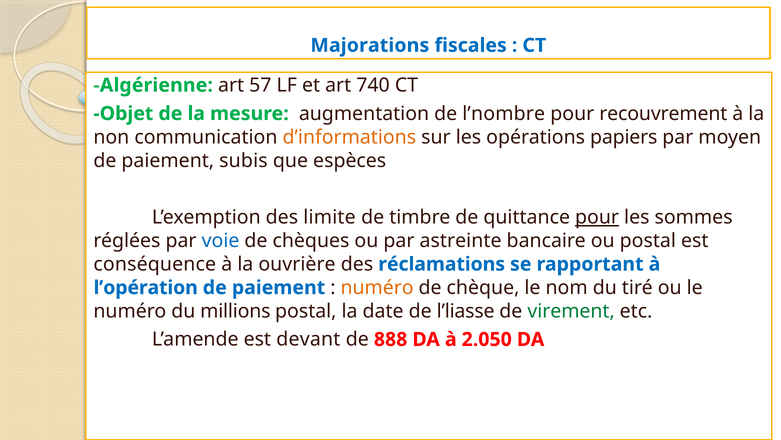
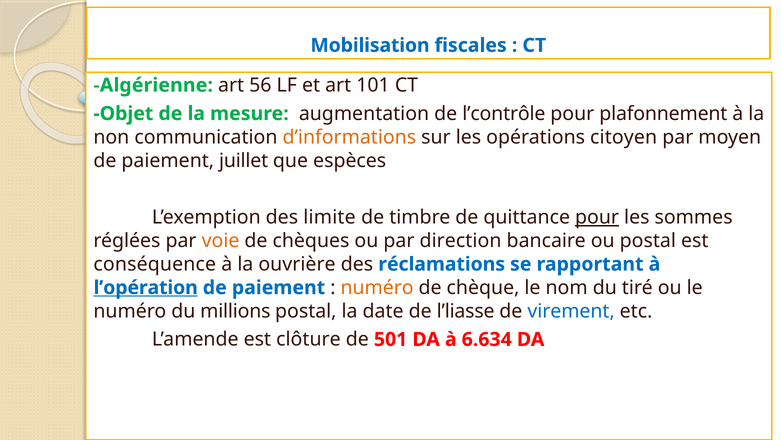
Majorations: Majorations -> Mobilisation (370, 45)
57: 57 -> 56 (260, 85)
740: 740 -> 101 (373, 85)
l’nombre: l’nombre -> l’contrôle (504, 113)
recouvrement: recouvrement -> plafonnement (663, 113)
papiers: papiers -> citoyen (624, 137)
subis: subis -> juillet (244, 160)
voie colour: blue -> orange (221, 240)
astreinte: astreinte -> direction (461, 240)
l’opération underline: none -> present (146, 287)
virement colour: green -> blue (571, 311)
devant: devant -> clôture (308, 339)
888: 888 -> 501 (391, 339)
2.050: 2.050 -> 6.634 (487, 339)
